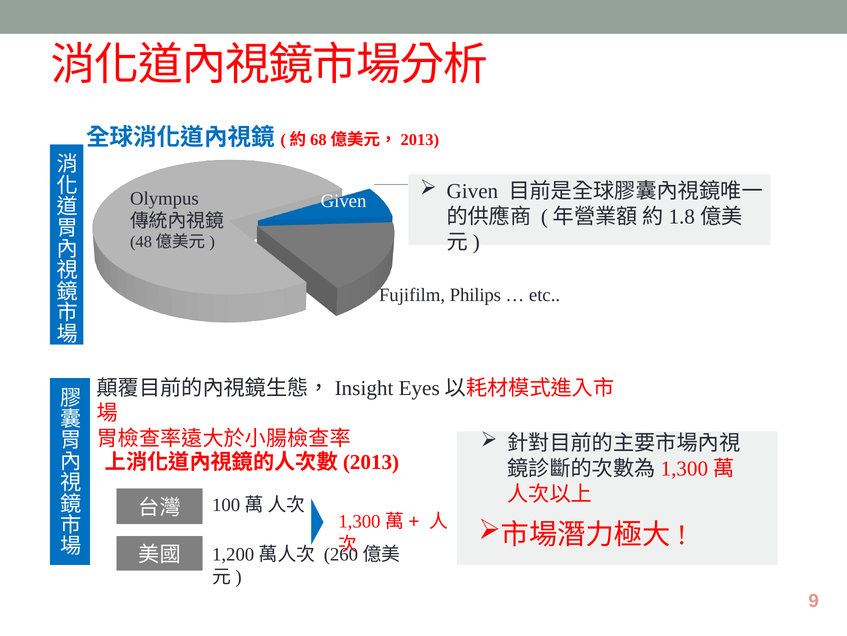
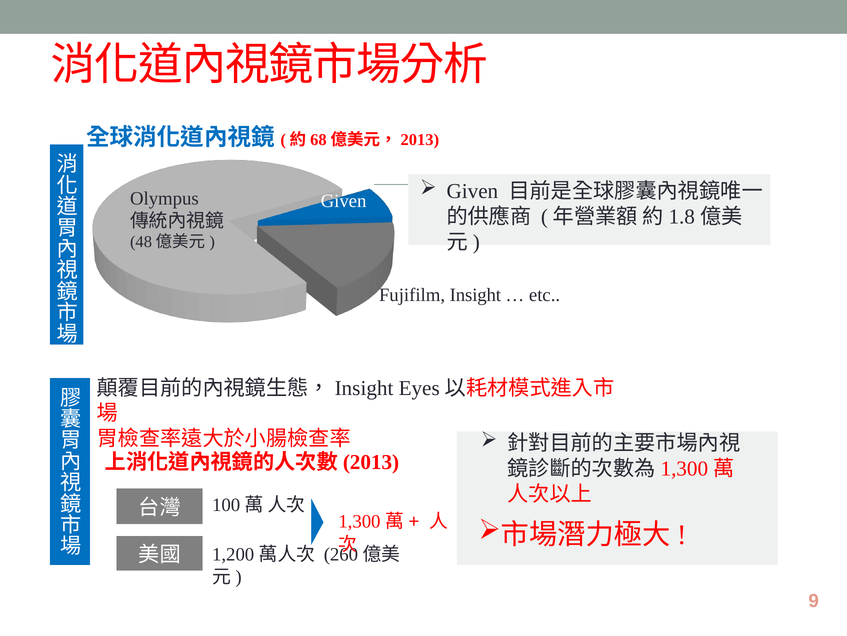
Philips: Philips -> Insight (475, 295)
